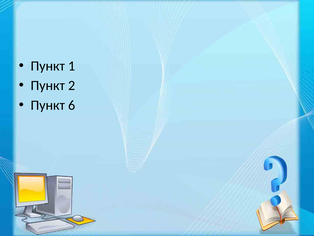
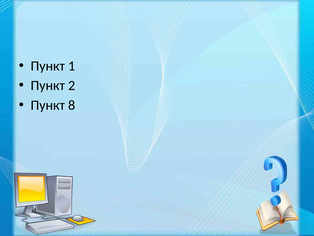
6: 6 -> 8 (72, 105)
